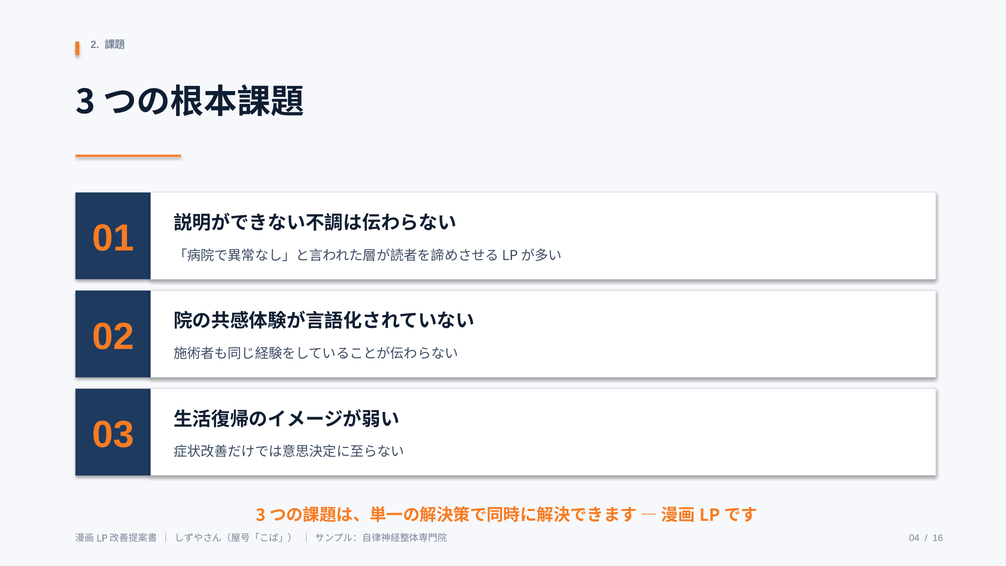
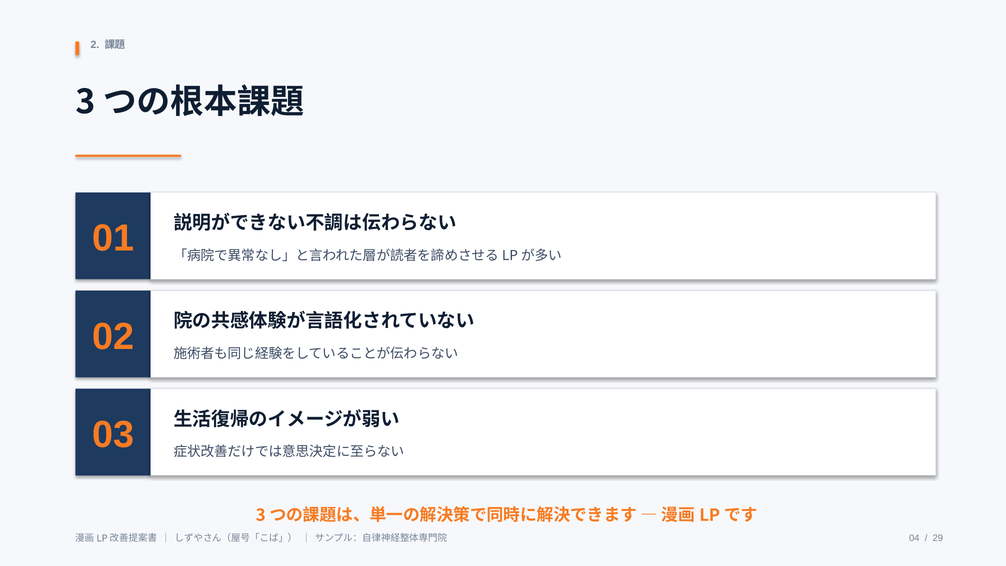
16: 16 -> 29 (938, 538)
